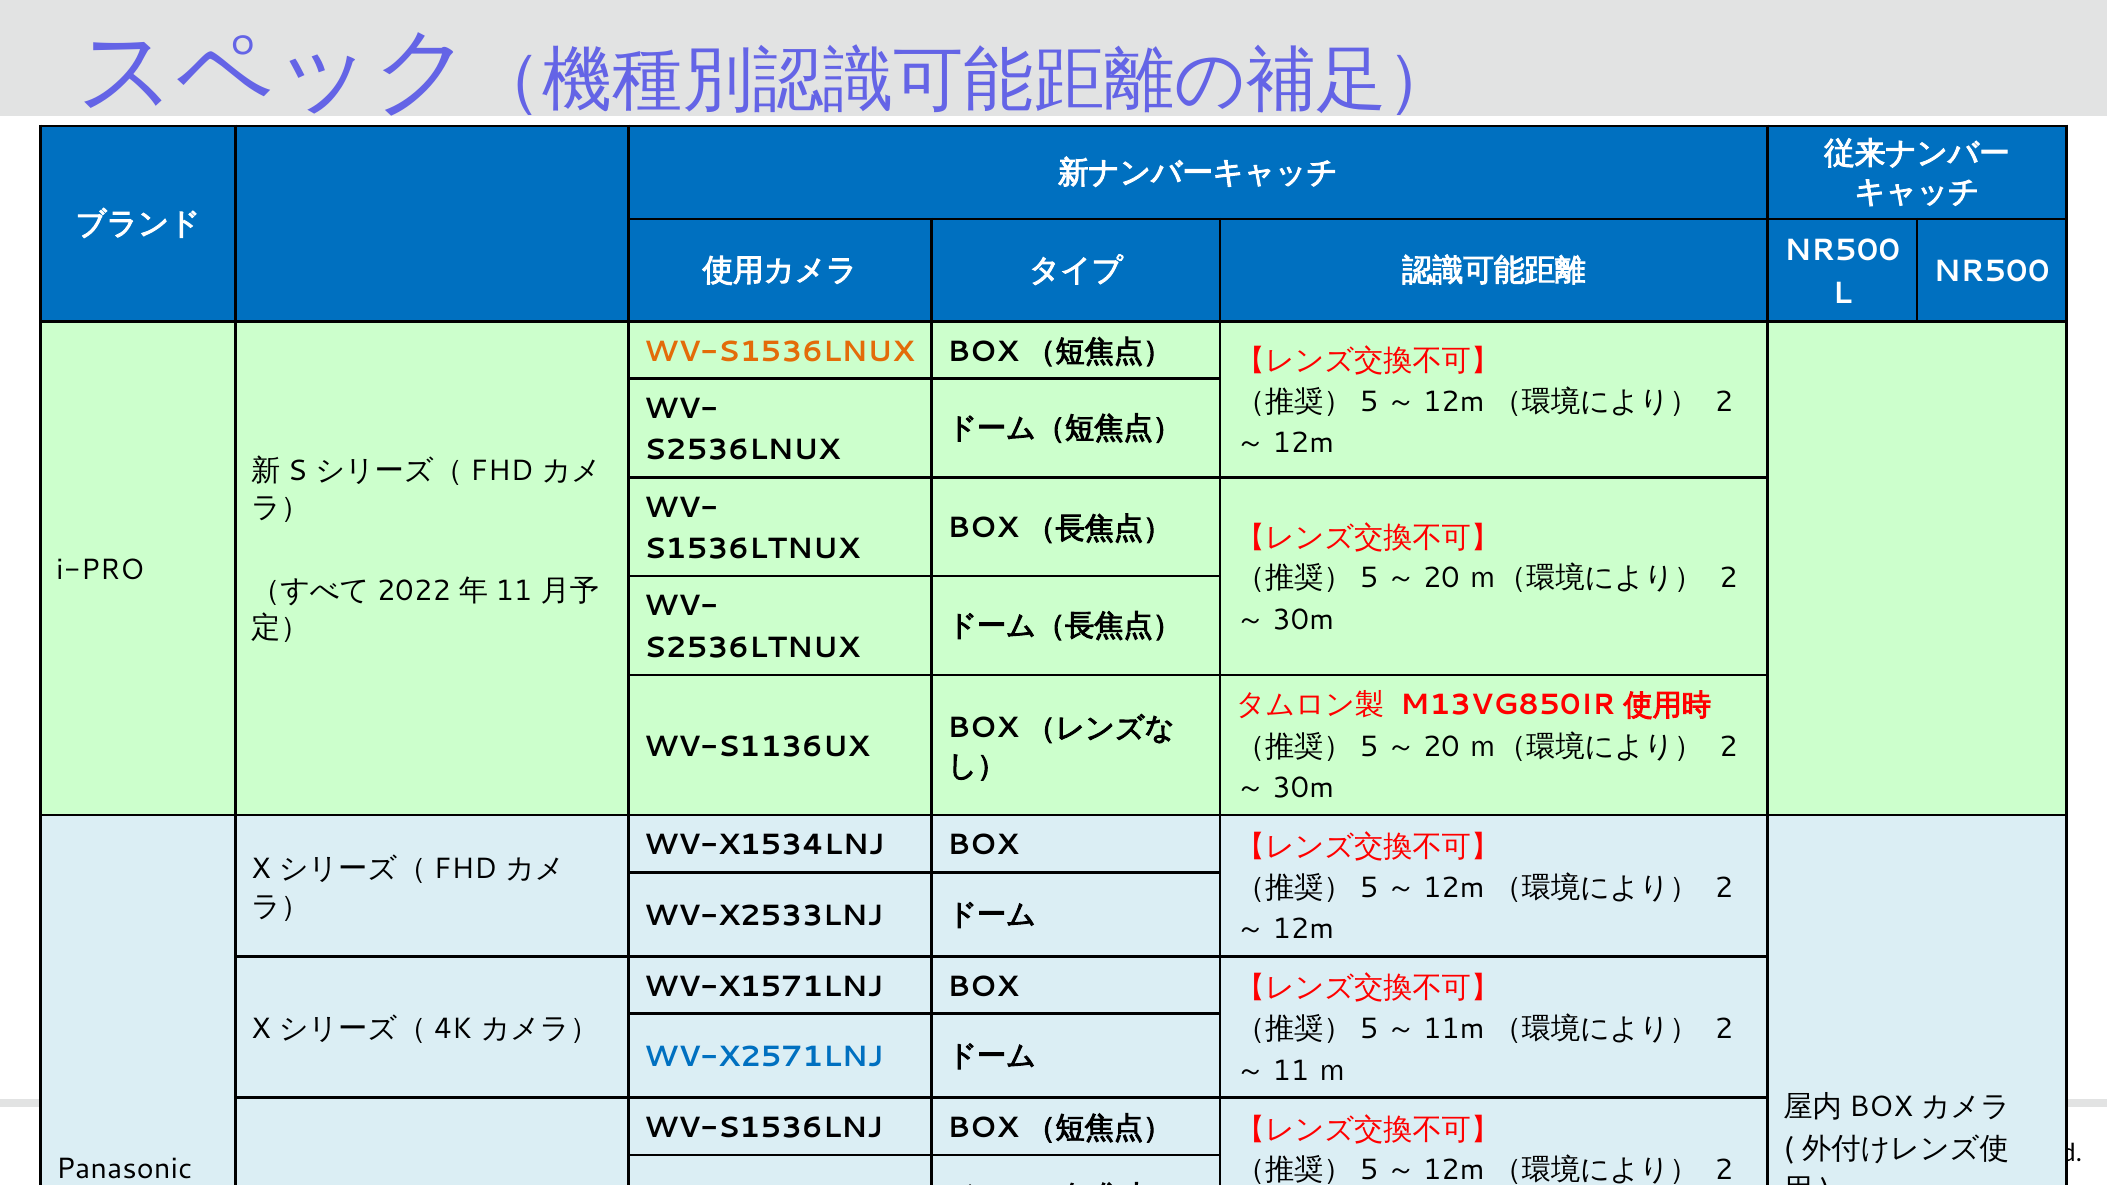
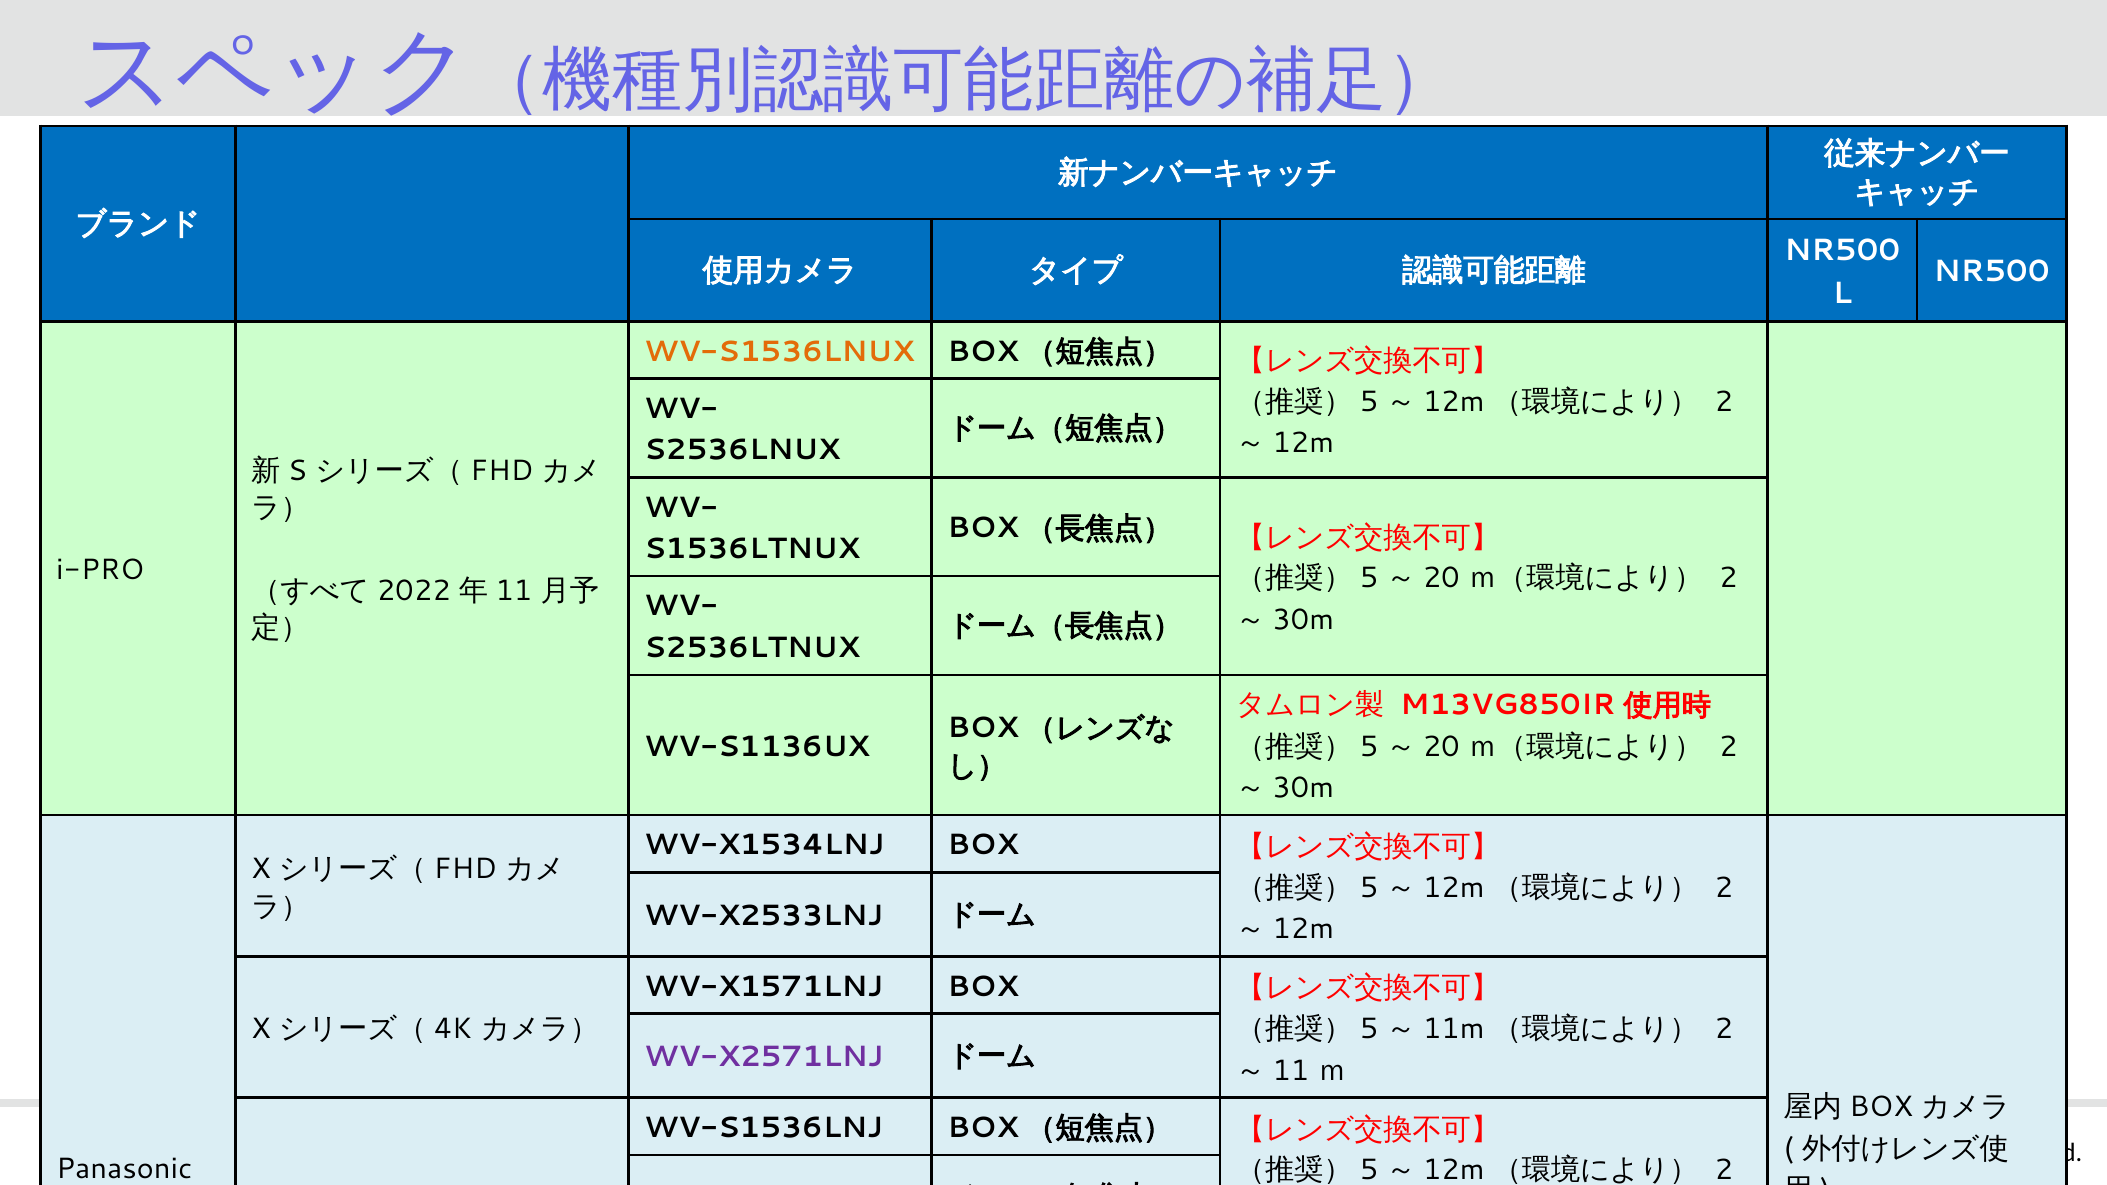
WV-X2571LNJ colour: blue -> purple (764, 1057)
